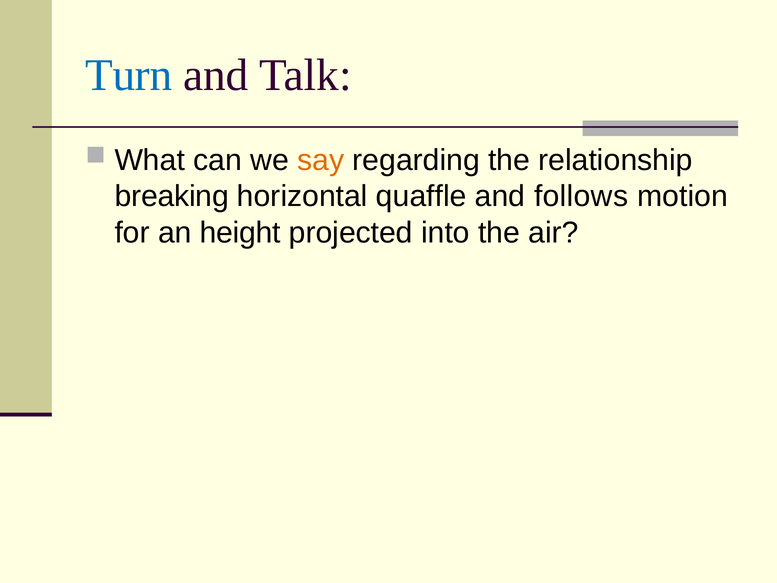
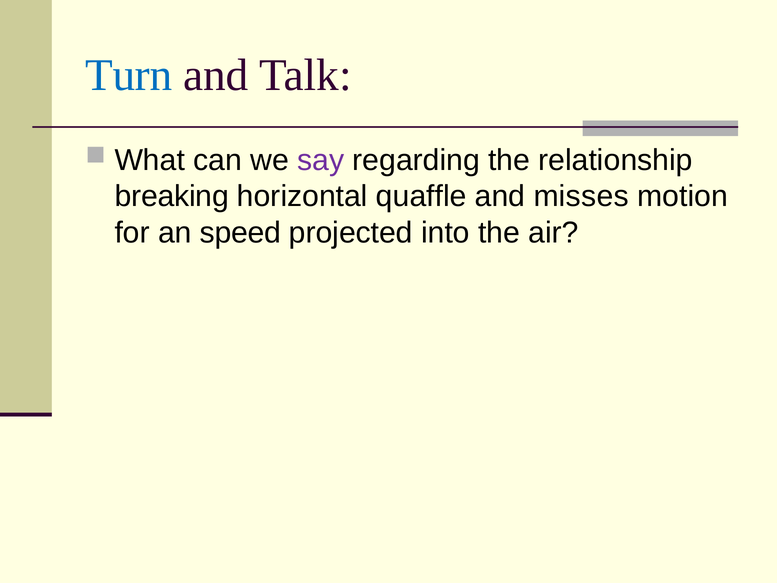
say colour: orange -> purple (321, 160)
follows: follows -> misses (581, 196)
height: height -> speed (240, 233)
